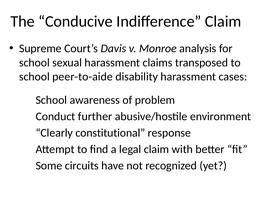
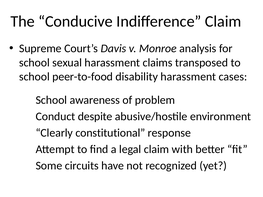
peer-to-aide: peer-to-aide -> peer-to-food (83, 77)
further: further -> despite (95, 117)
